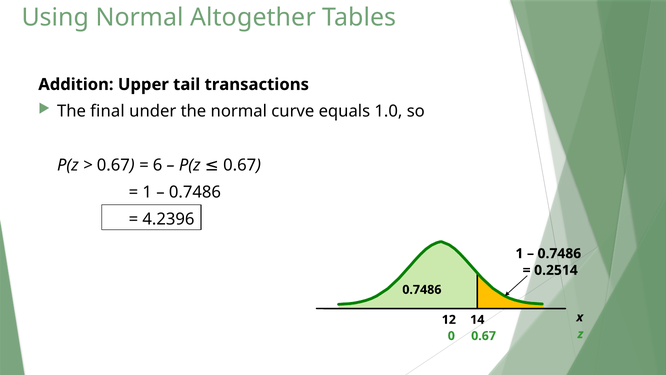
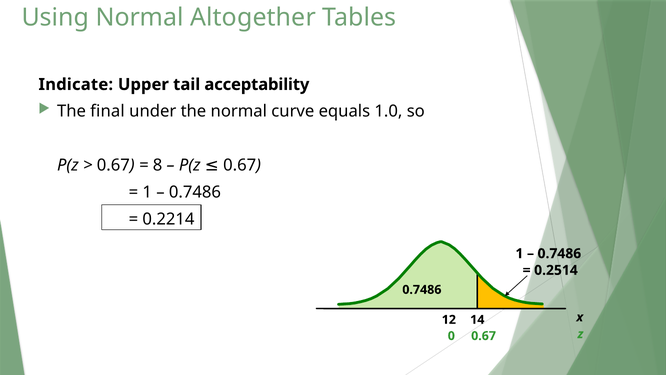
Addition: Addition -> Indicate (76, 84)
transactions: transactions -> acceptability (257, 84)
6: 6 -> 8 (158, 165)
4.2396: 4.2396 -> 0.2214 (168, 219)
